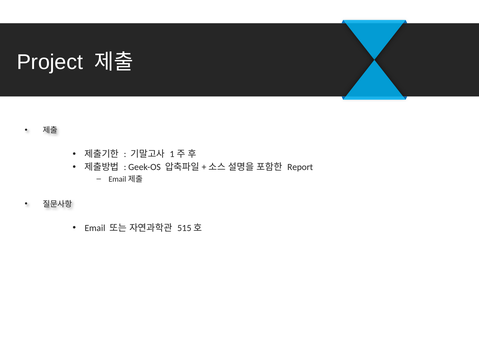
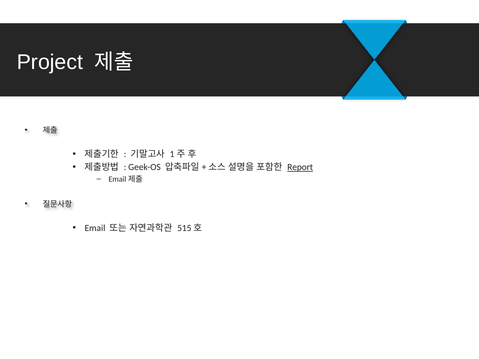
Report underline: none -> present (300, 167)
